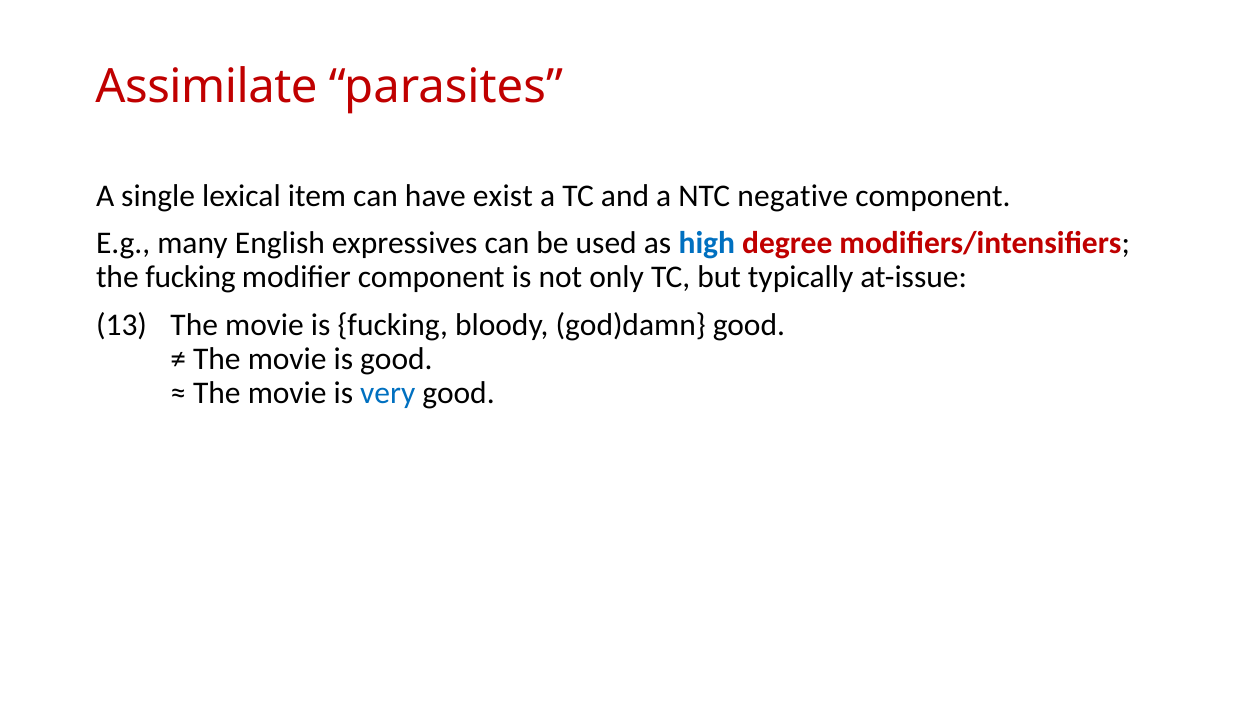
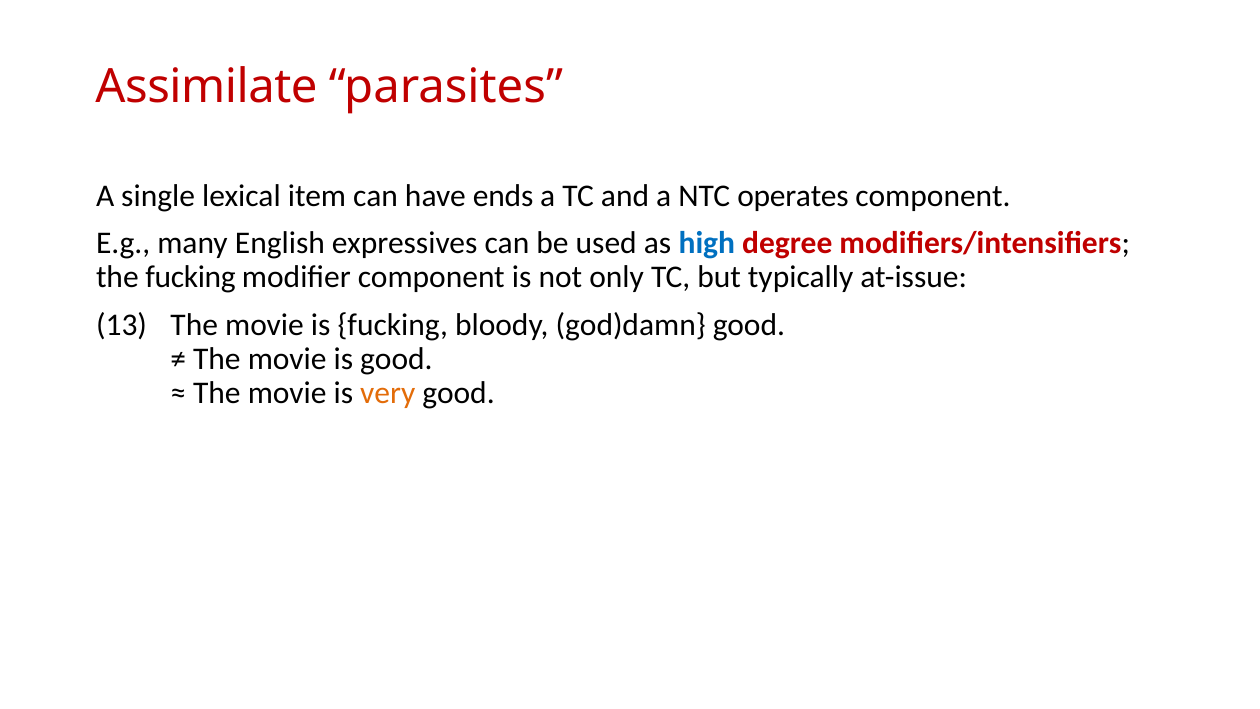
exist: exist -> ends (503, 196)
negative: negative -> operates (793, 196)
very colour: blue -> orange (388, 393)
